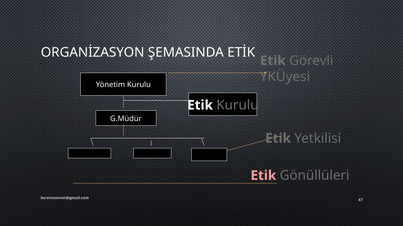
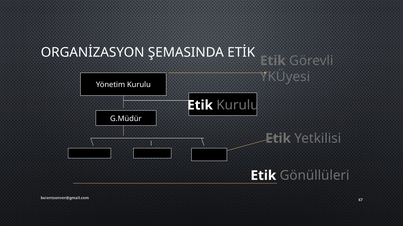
Etik colour: pink -> white (263, 176)
